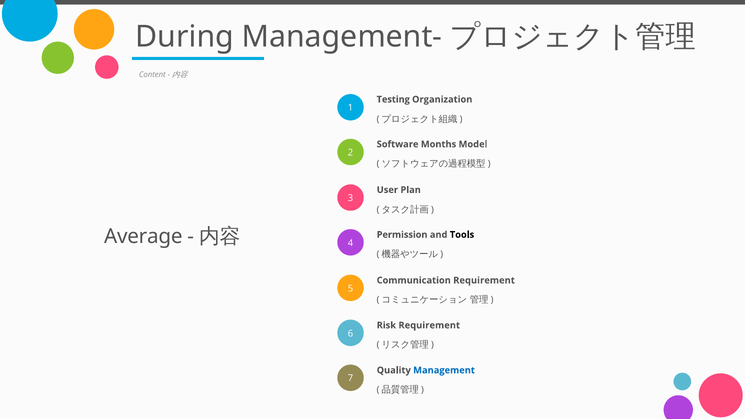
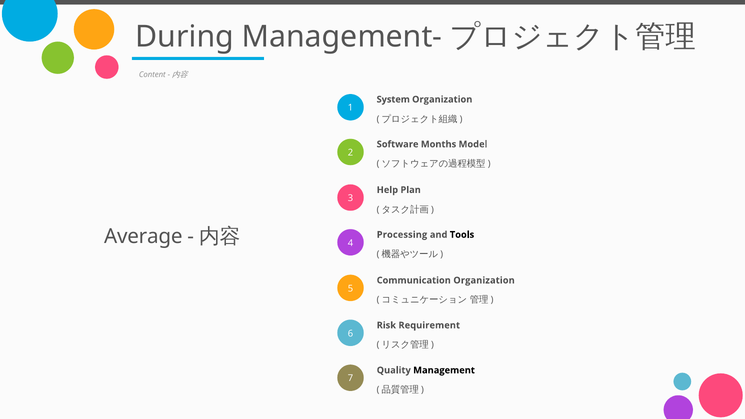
Testing: Testing -> System (393, 99)
User: User -> Help (387, 190)
Permission: Permission -> Processing (402, 235)
Communication Requirement: Requirement -> Organization (484, 280)
Management colour: blue -> black (444, 370)
